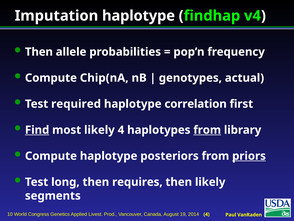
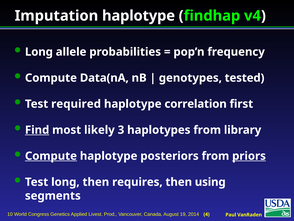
Then: Then -> Long (39, 52)
Chip(nA: Chip(nA -> Data(nA (104, 78)
actual: actual -> tested (245, 78)
likely 4: 4 -> 3 (121, 130)
from underline: present -> none (207, 130)
Compute underline: none -> present (51, 156)
then likely: likely -> using (210, 182)
